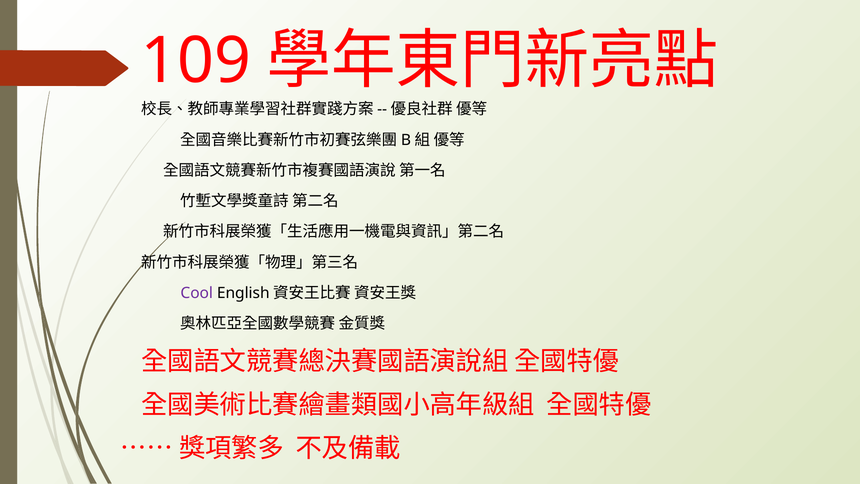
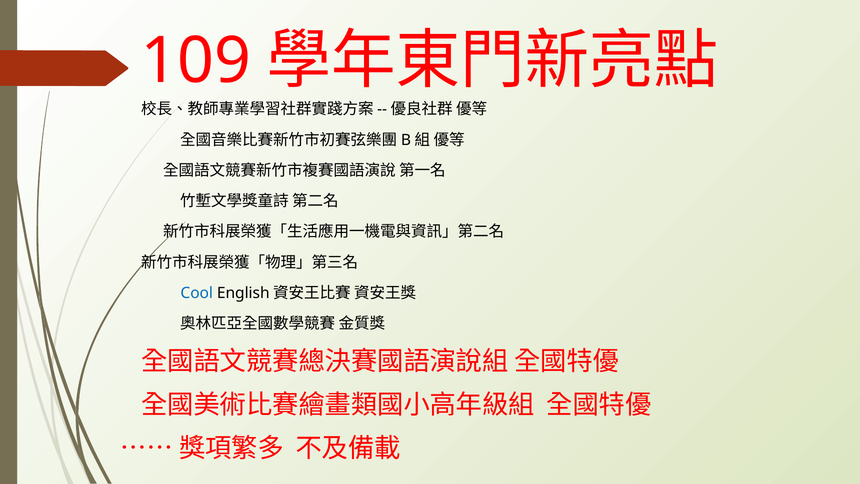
Cool colour: purple -> blue (197, 293)
